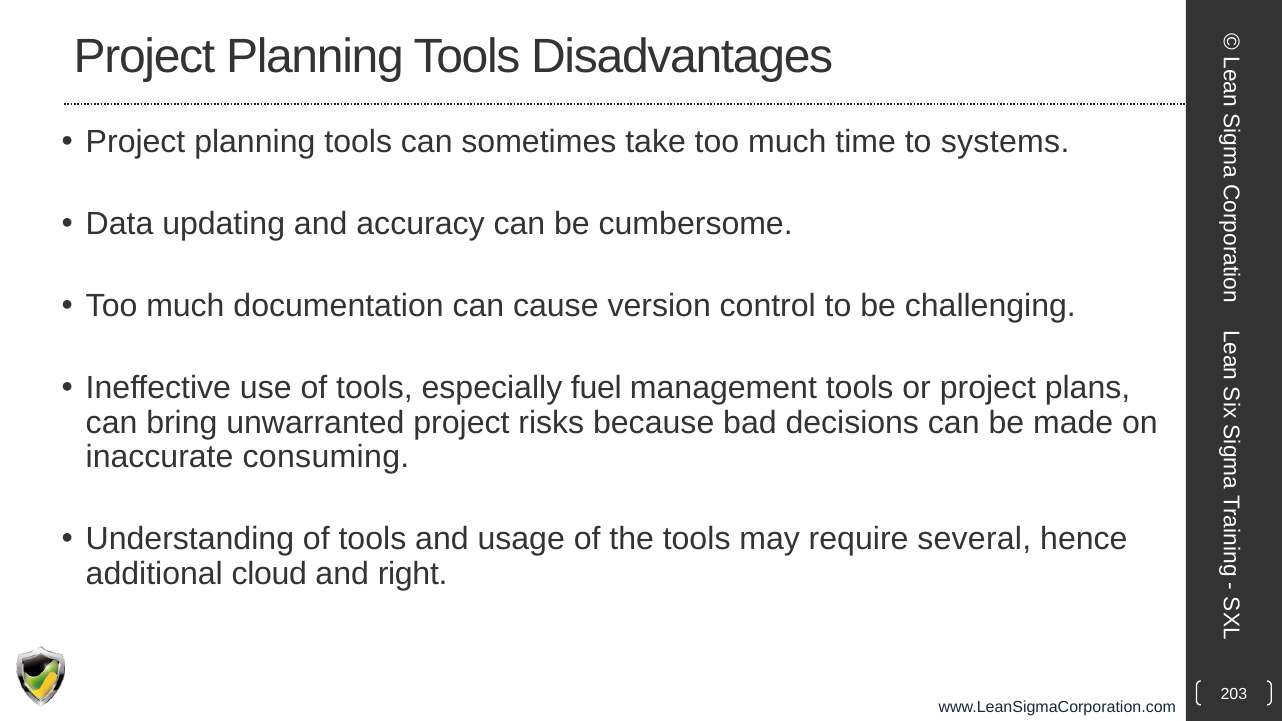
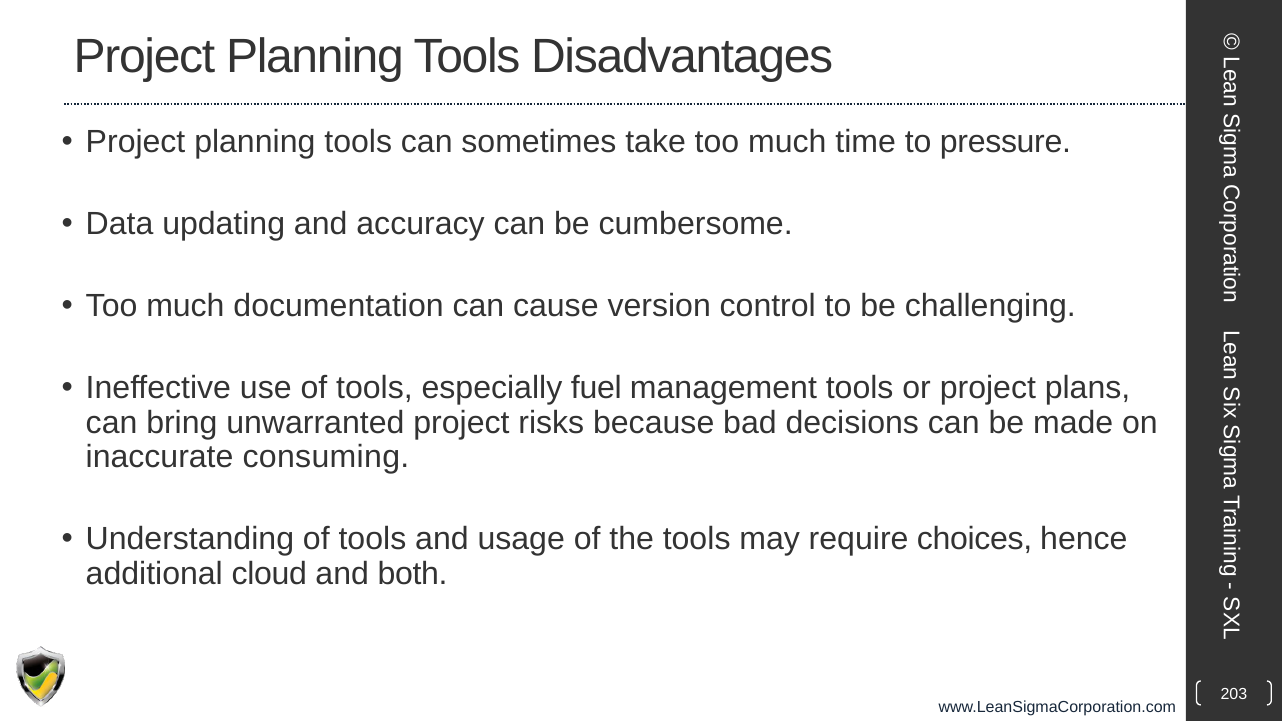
systems: systems -> pressure (1005, 142)
several: several -> choices (975, 539)
right: right -> both (413, 574)
